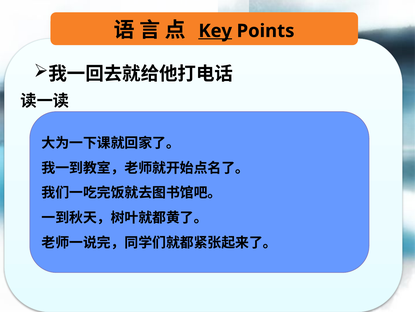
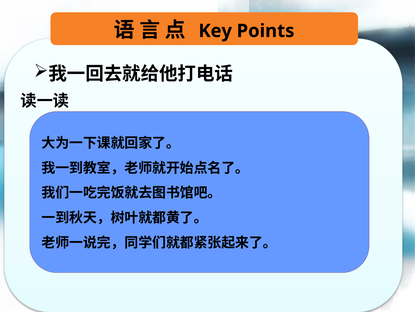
Key underline: present -> none (215, 31)
